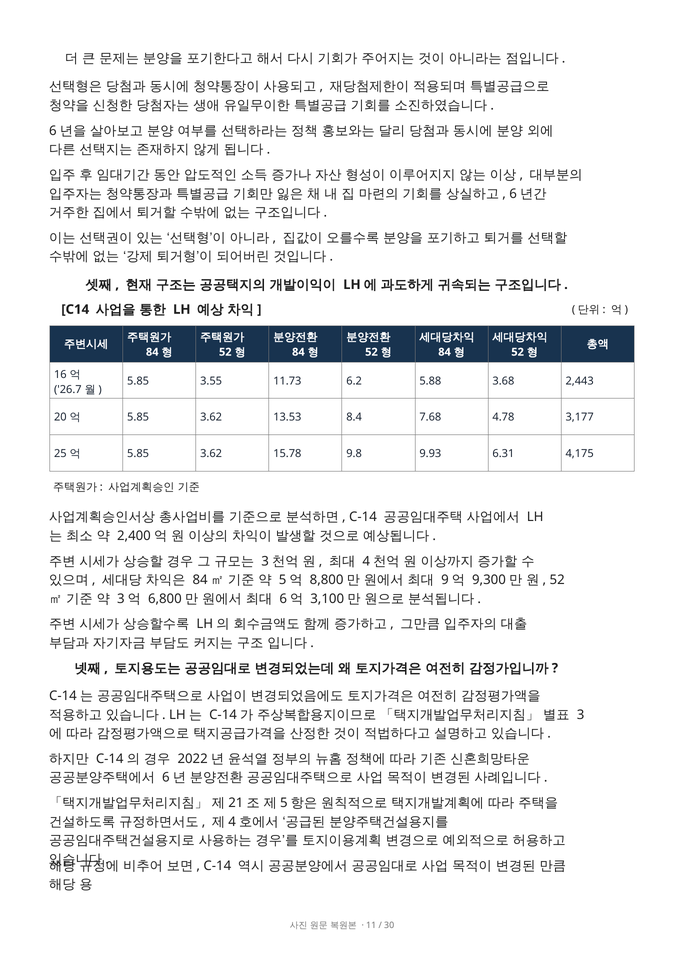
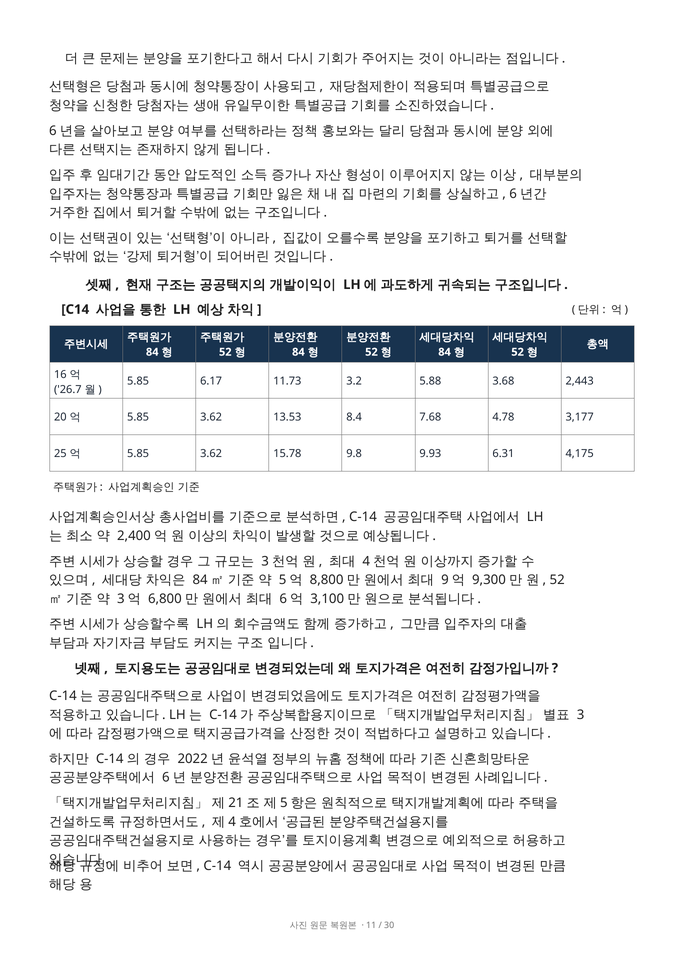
3.55: 3.55 -> 6.17 (211, 381)
6.2: 6.2 -> 3.2 (354, 381)
